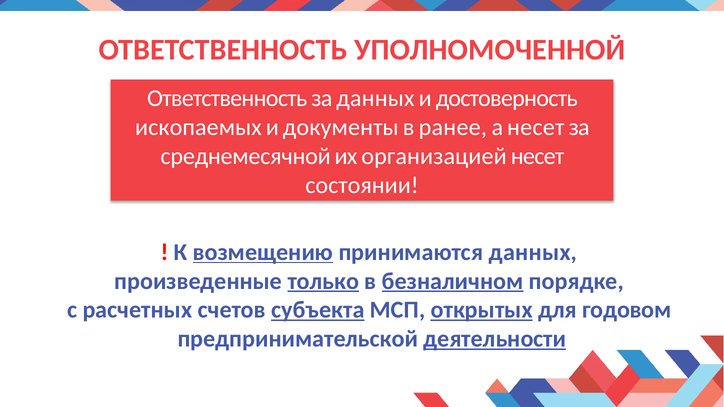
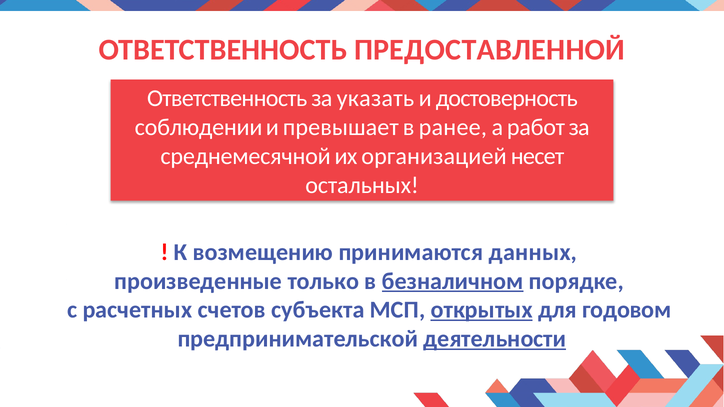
УПОЛНОМОЧЕННОЙ: УПОЛНОМОЧЕННОЙ -> ПРЕДОСТАВЛЕННОЙ (490, 50)
за данных: данных -> указать (375, 98)
ископаемых: ископаемых -> соблюдении (199, 127)
документы: документы -> превышает (341, 127)
а несет: несет -> работ (536, 127)
состоянии: состоянии -> остальных (362, 185)
возмещению underline: present -> none (263, 252)
только underline: present -> none (323, 281)
субъекта underline: present -> none (318, 310)
